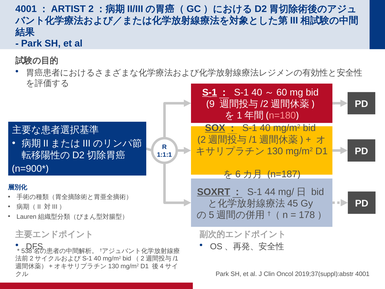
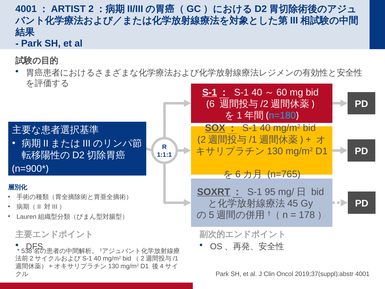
9: 9 -> 6 (212, 104)
n=180 colour: pink -> light blue (282, 115)
n=187: n=187 -> n=765 (284, 174)
44: 44 -> 95 (270, 192)
